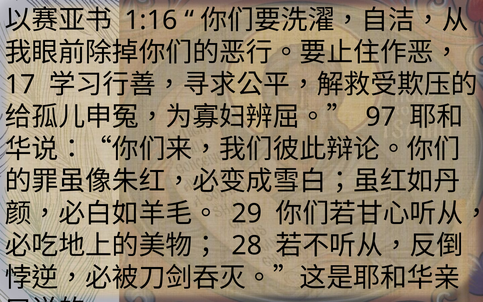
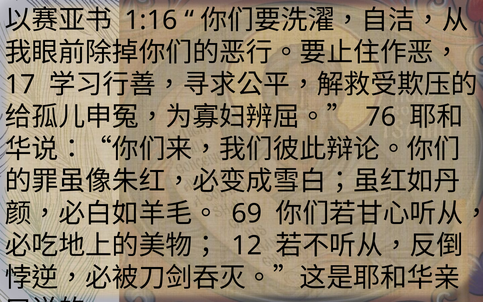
97: 97 -> 76 (381, 117)
29: 29 -> 69 (247, 213)
28: 28 -> 12 (247, 246)
